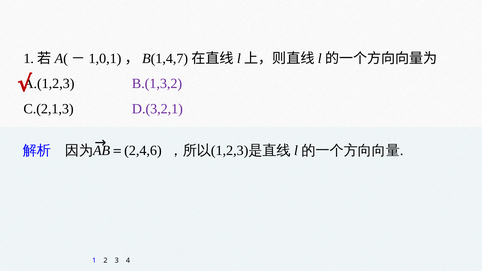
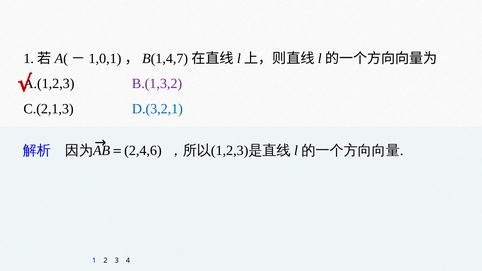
D.(3,2,1 colour: purple -> blue (157, 109)
